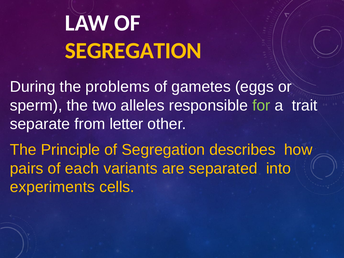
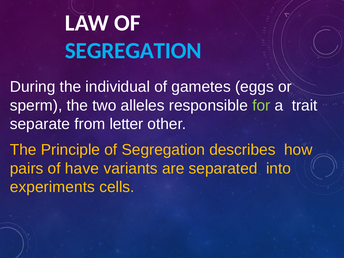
SEGREGATION colour: yellow -> light blue (133, 51)
problems: problems -> individual (118, 87)
each: each -> have (82, 168)
